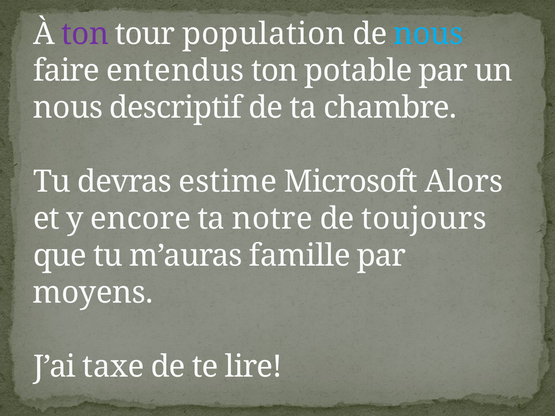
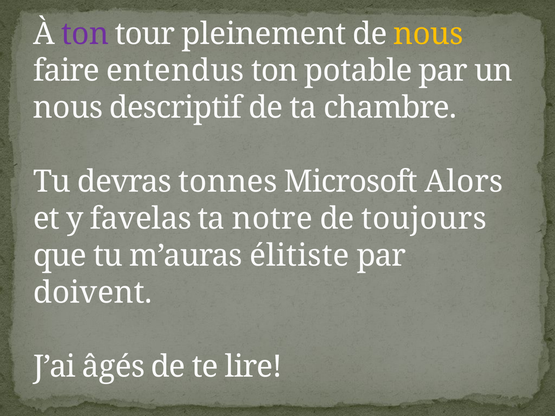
population: population -> pleinement (264, 34)
nous colour: light blue -> yellow (428, 34)
estime: estime -> tonnes (228, 182)
encore: encore -> favelas (141, 219)
famille: famille -> élitiste (299, 256)
moyens: moyens -> doivent (93, 293)
taxe: taxe -> âgés (113, 367)
